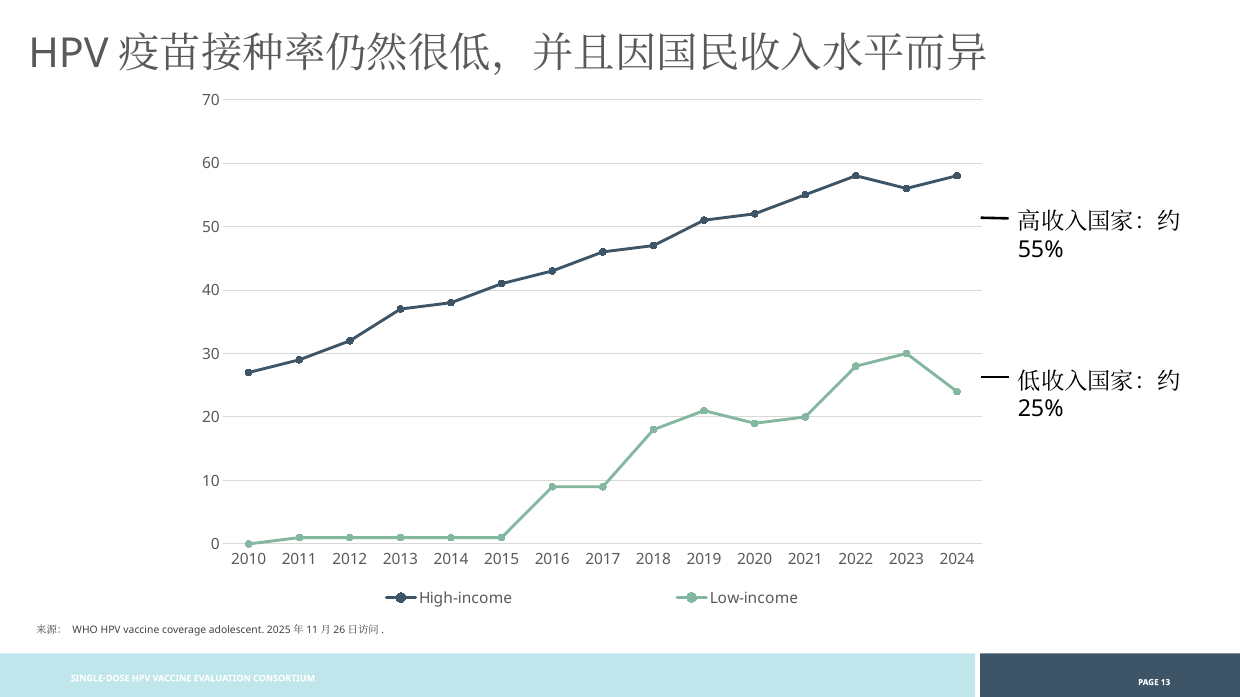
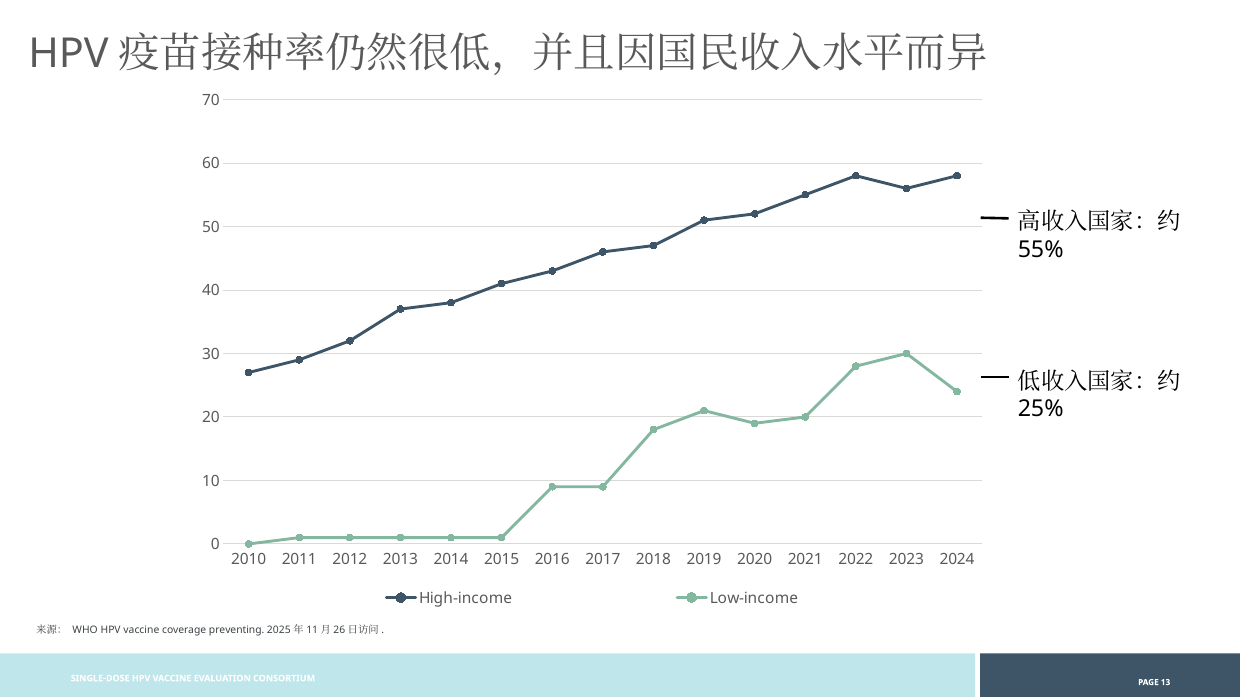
adolescent: adolescent -> preventing (237, 631)
